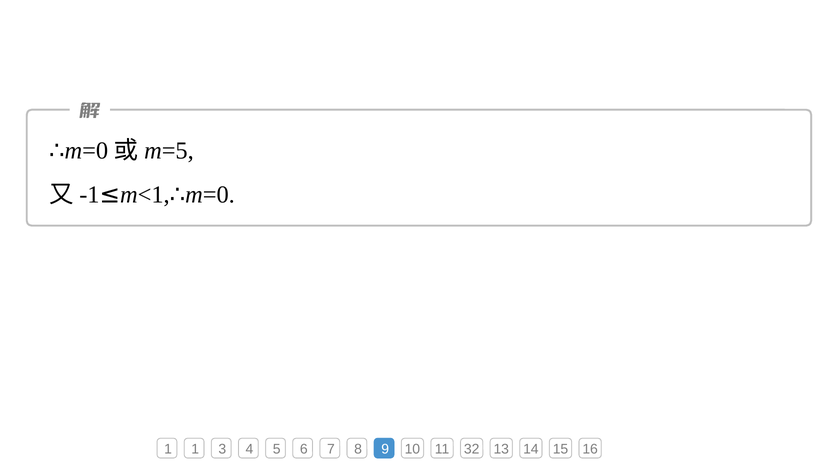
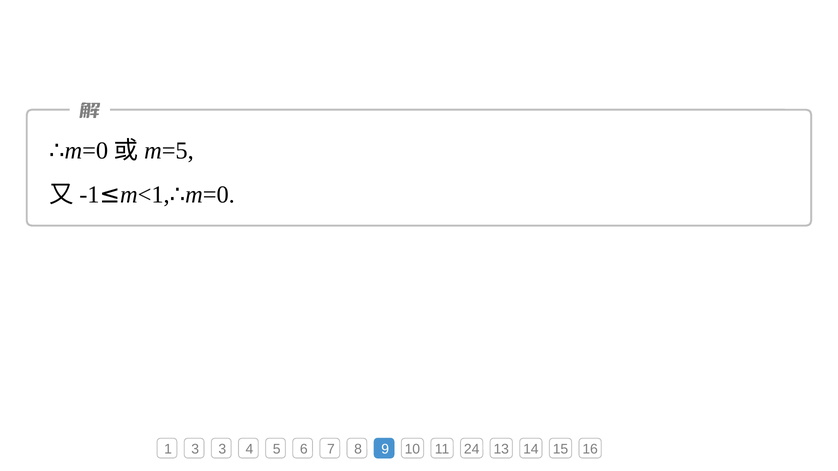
1 1: 1 -> 3 (195, 449)
32: 32 -> 24 (472, 449)
